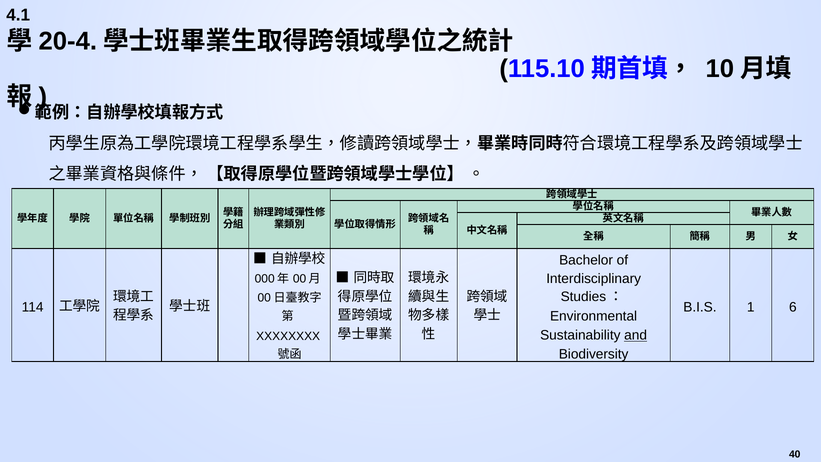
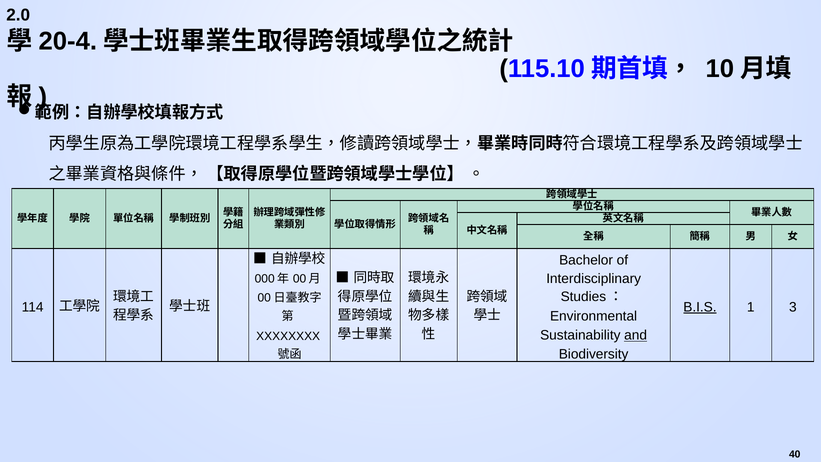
4.1: 4.1 -> 2.0 (18, 15)
B.I.S underline: none -> present (700, 307)
6: 6 -> 3 (793, 307)
